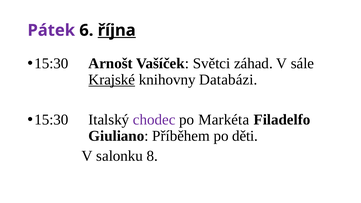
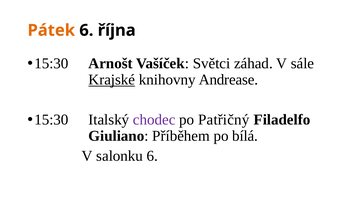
Pátek colour: purple -> orange (51, 30)
října underline: present -> none (117, 30)
Databázi: Databázi -> Andrease (228, 80)
Markéta: Markéta -> Patřičný (224, 120)
děti: děti -> bílá (245, 136)
salonku 8: 8 -> 6 (152, 156)
